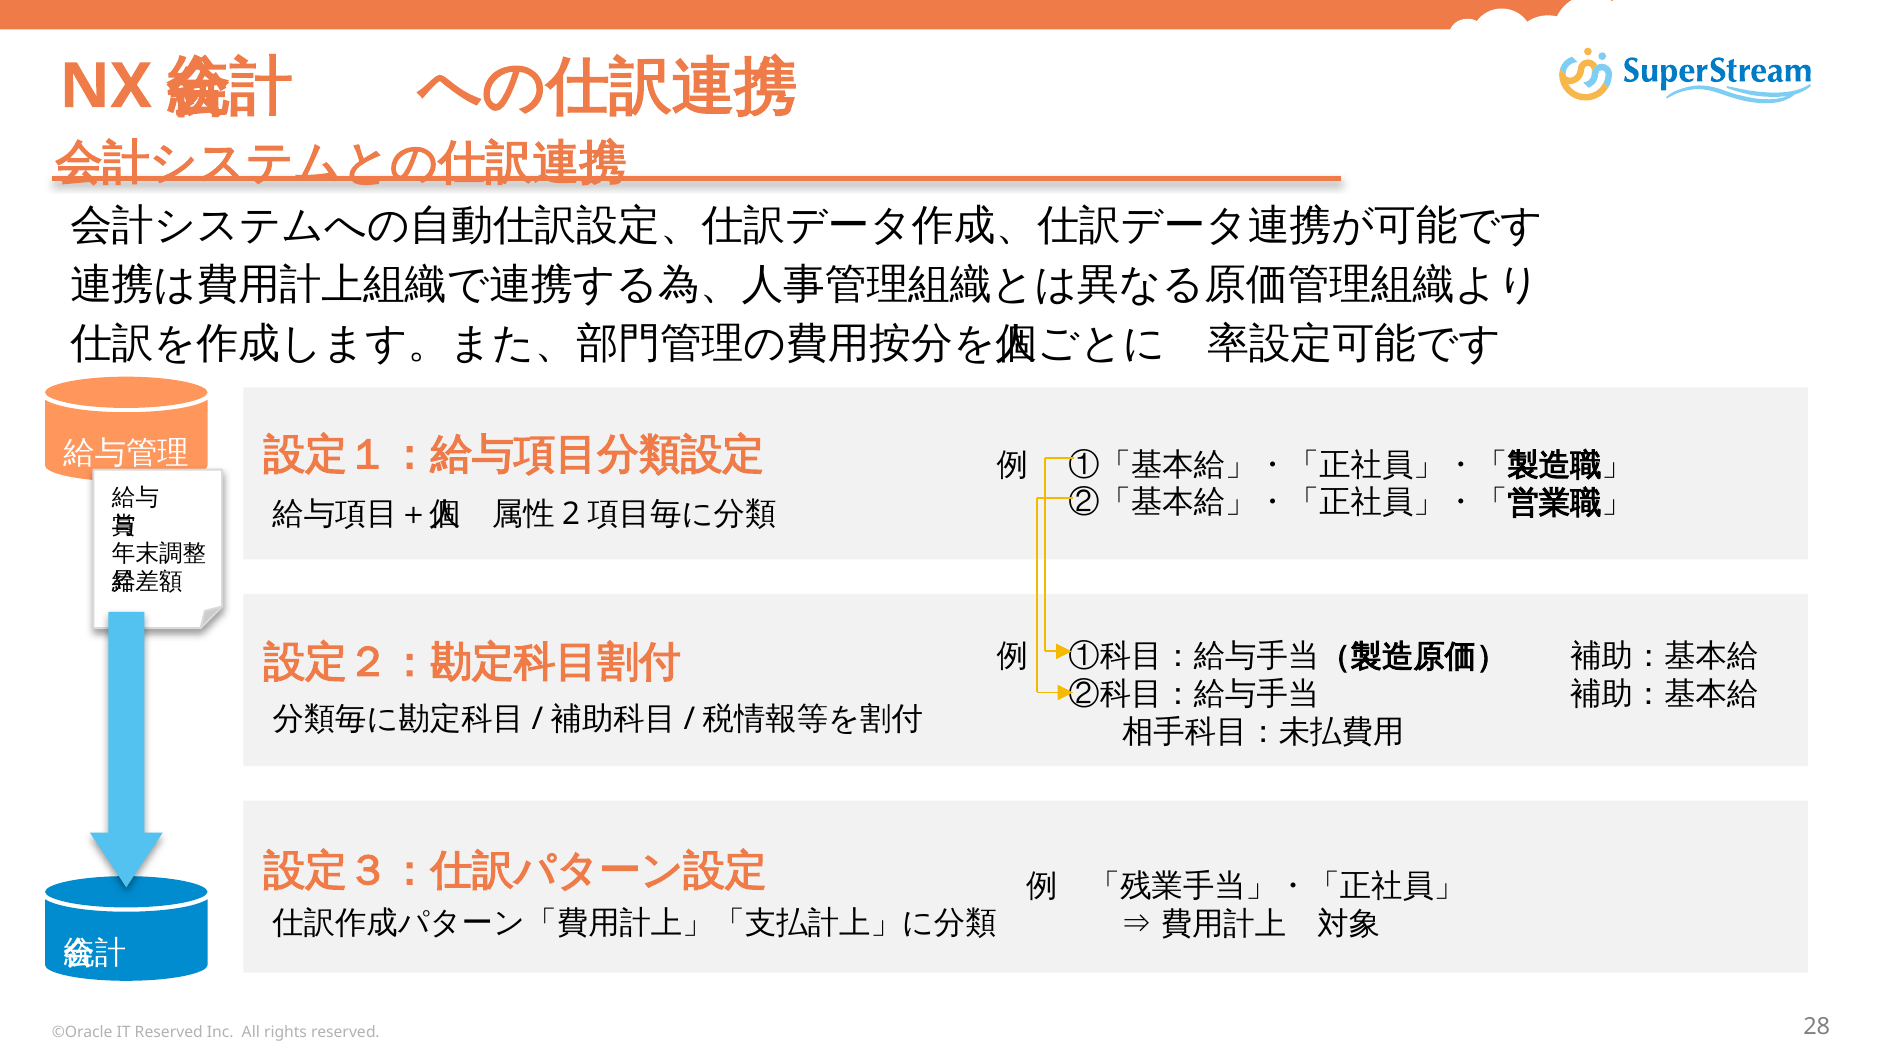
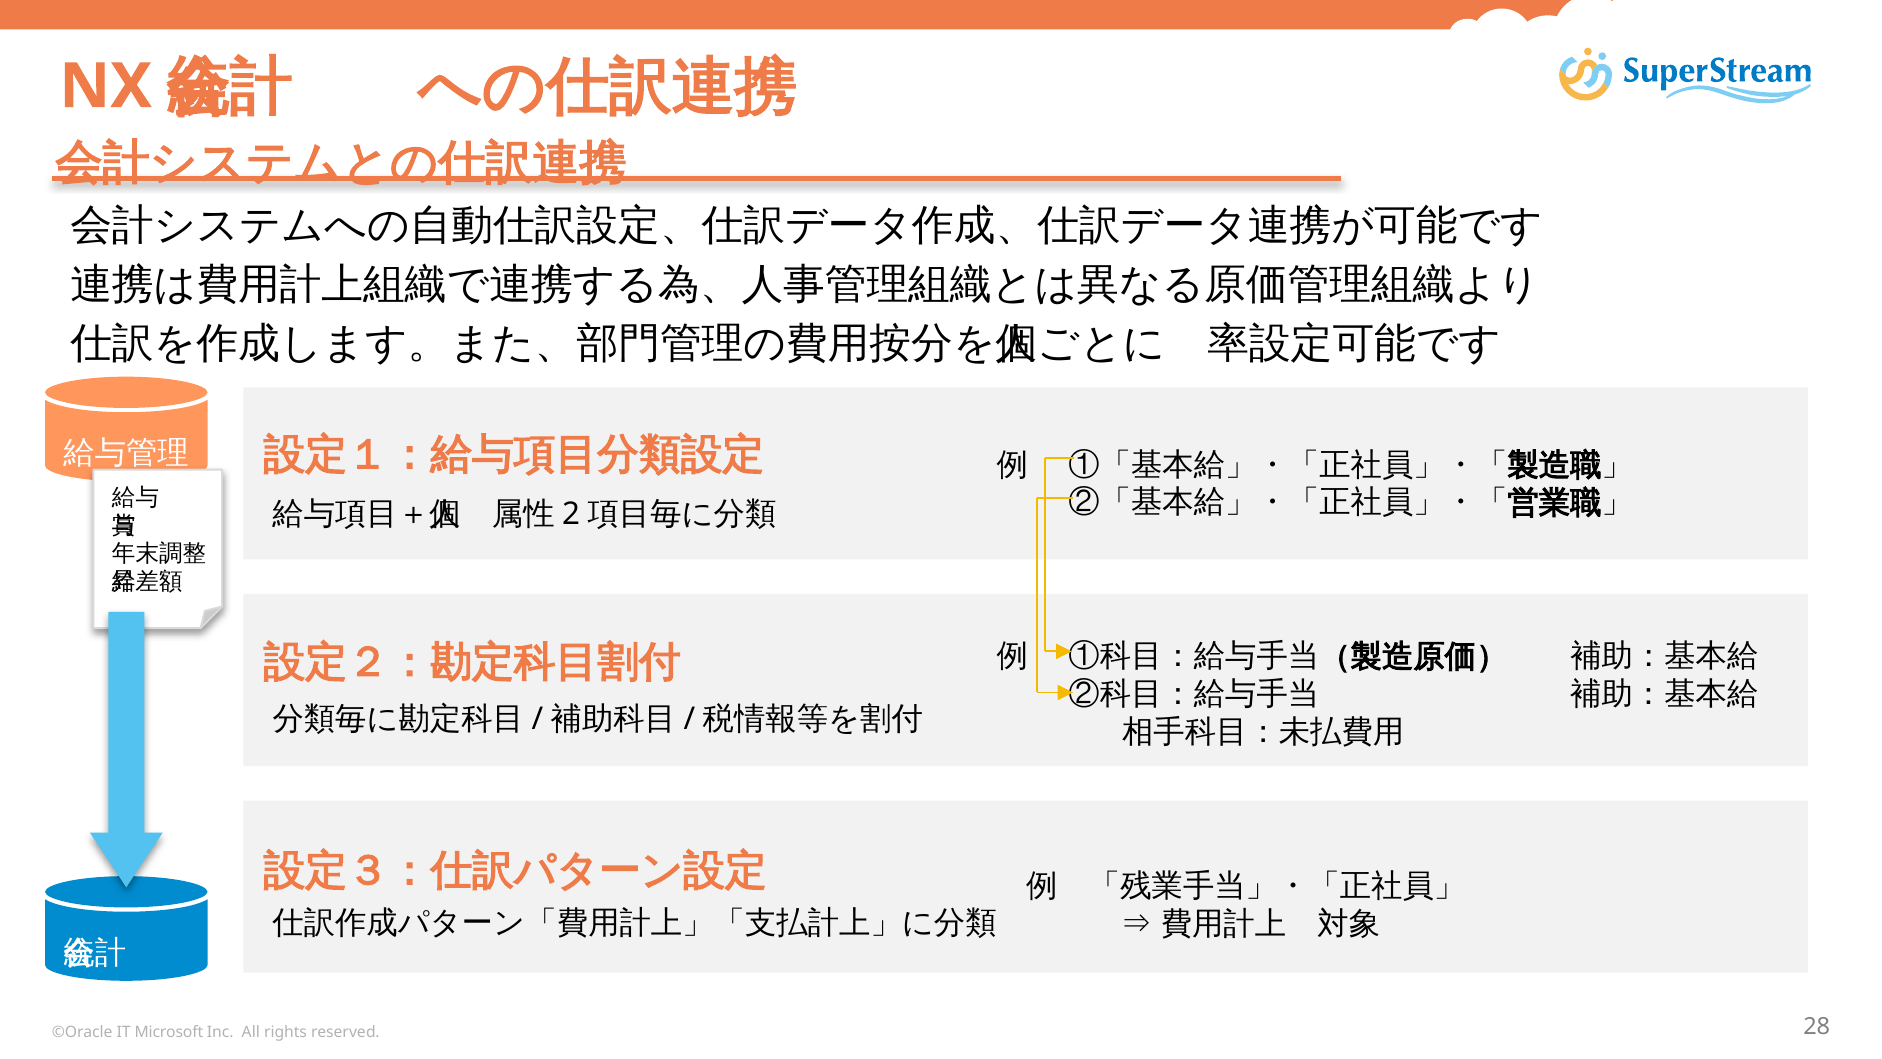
IT Reserved: Reserved -> Microsoft (169, 1032)
